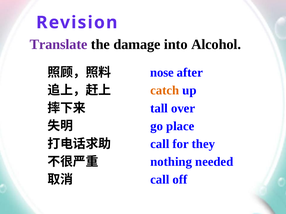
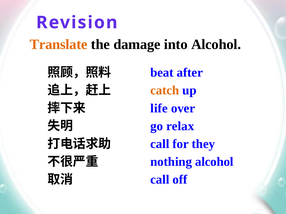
Translate colour: purple -> orange (59, 44)
nose: nose -> beat (162, 73)
tall: tall -> life (159, 109)
place: place -> relax (180, 126)
nothing needed: needed -> alcohol (214, 162)
